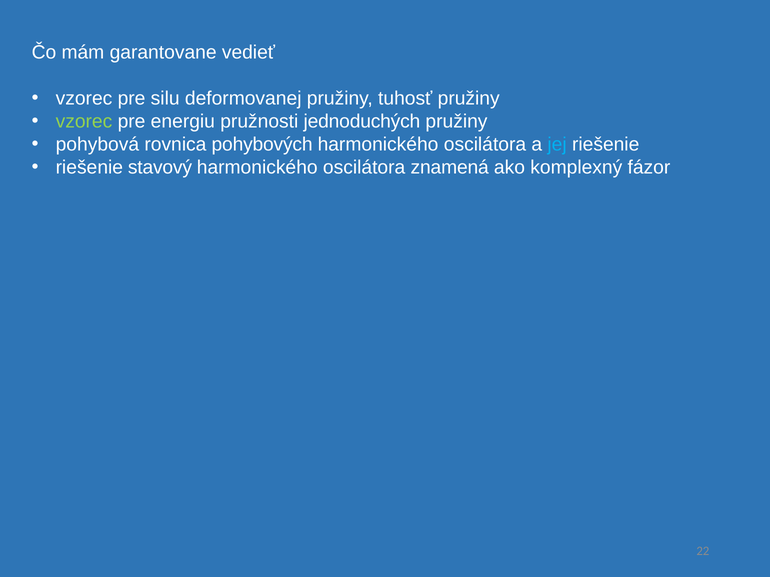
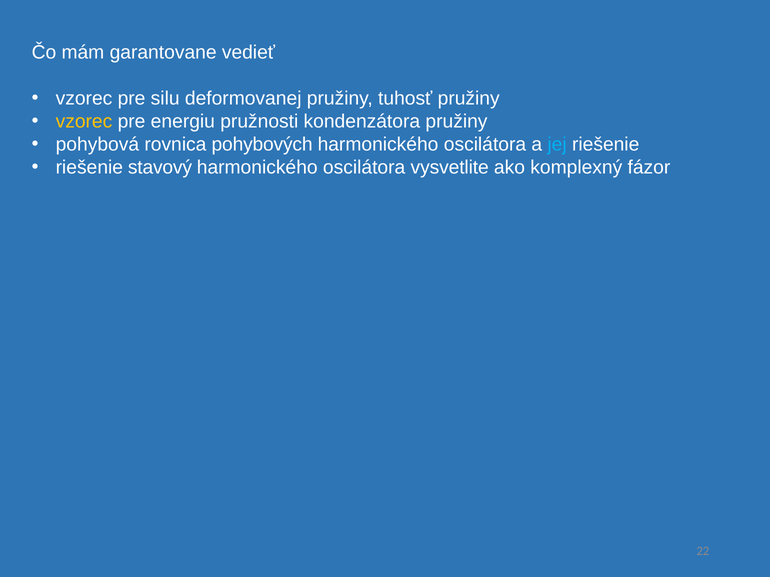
vzorec colour: light green -> yellow (84, 122)
jednoduchých: jednoduchých -> kondenzátora (362, 122)
znamená: znamená -> vysvetlite (450, 168)
